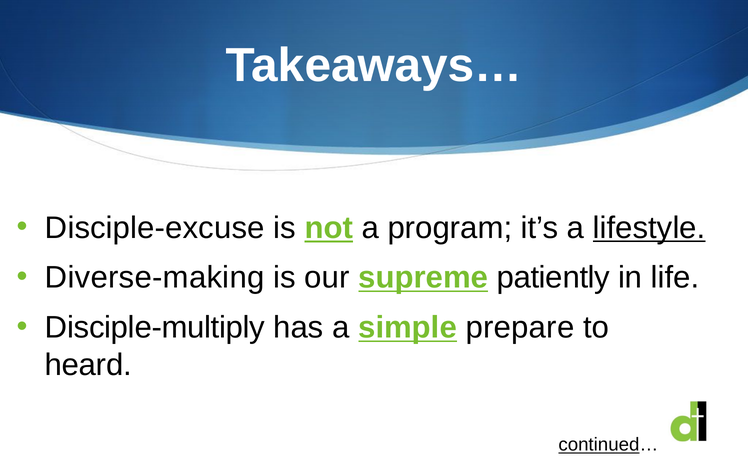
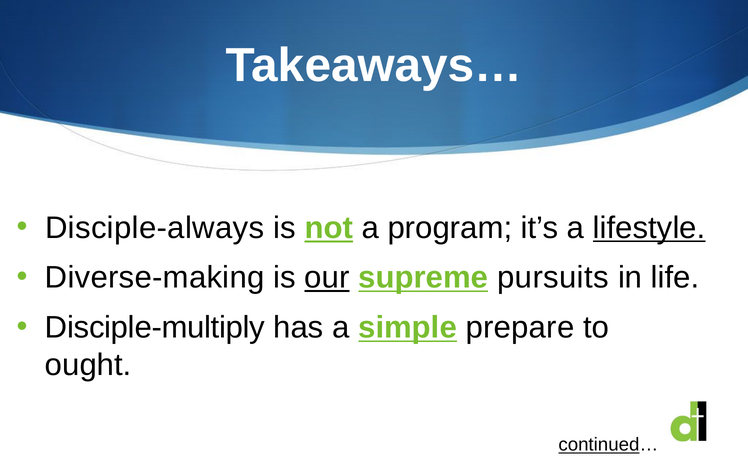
Disciple-excuse: Disciple-excuse -> Disciple-always (155, 228)
our underline: none -> present (327, 278)
patiently: patiently -> pursuits (553, 278)
heard: heard -> ought (88, 365)
